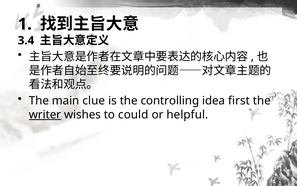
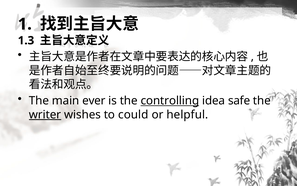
3.4: 3.4 -> 1.3 (26, 40)
clue: clue -> ever (94, 101)
controlling underline: none -> present (170, 101)
first: first -> safe (239, 101)
